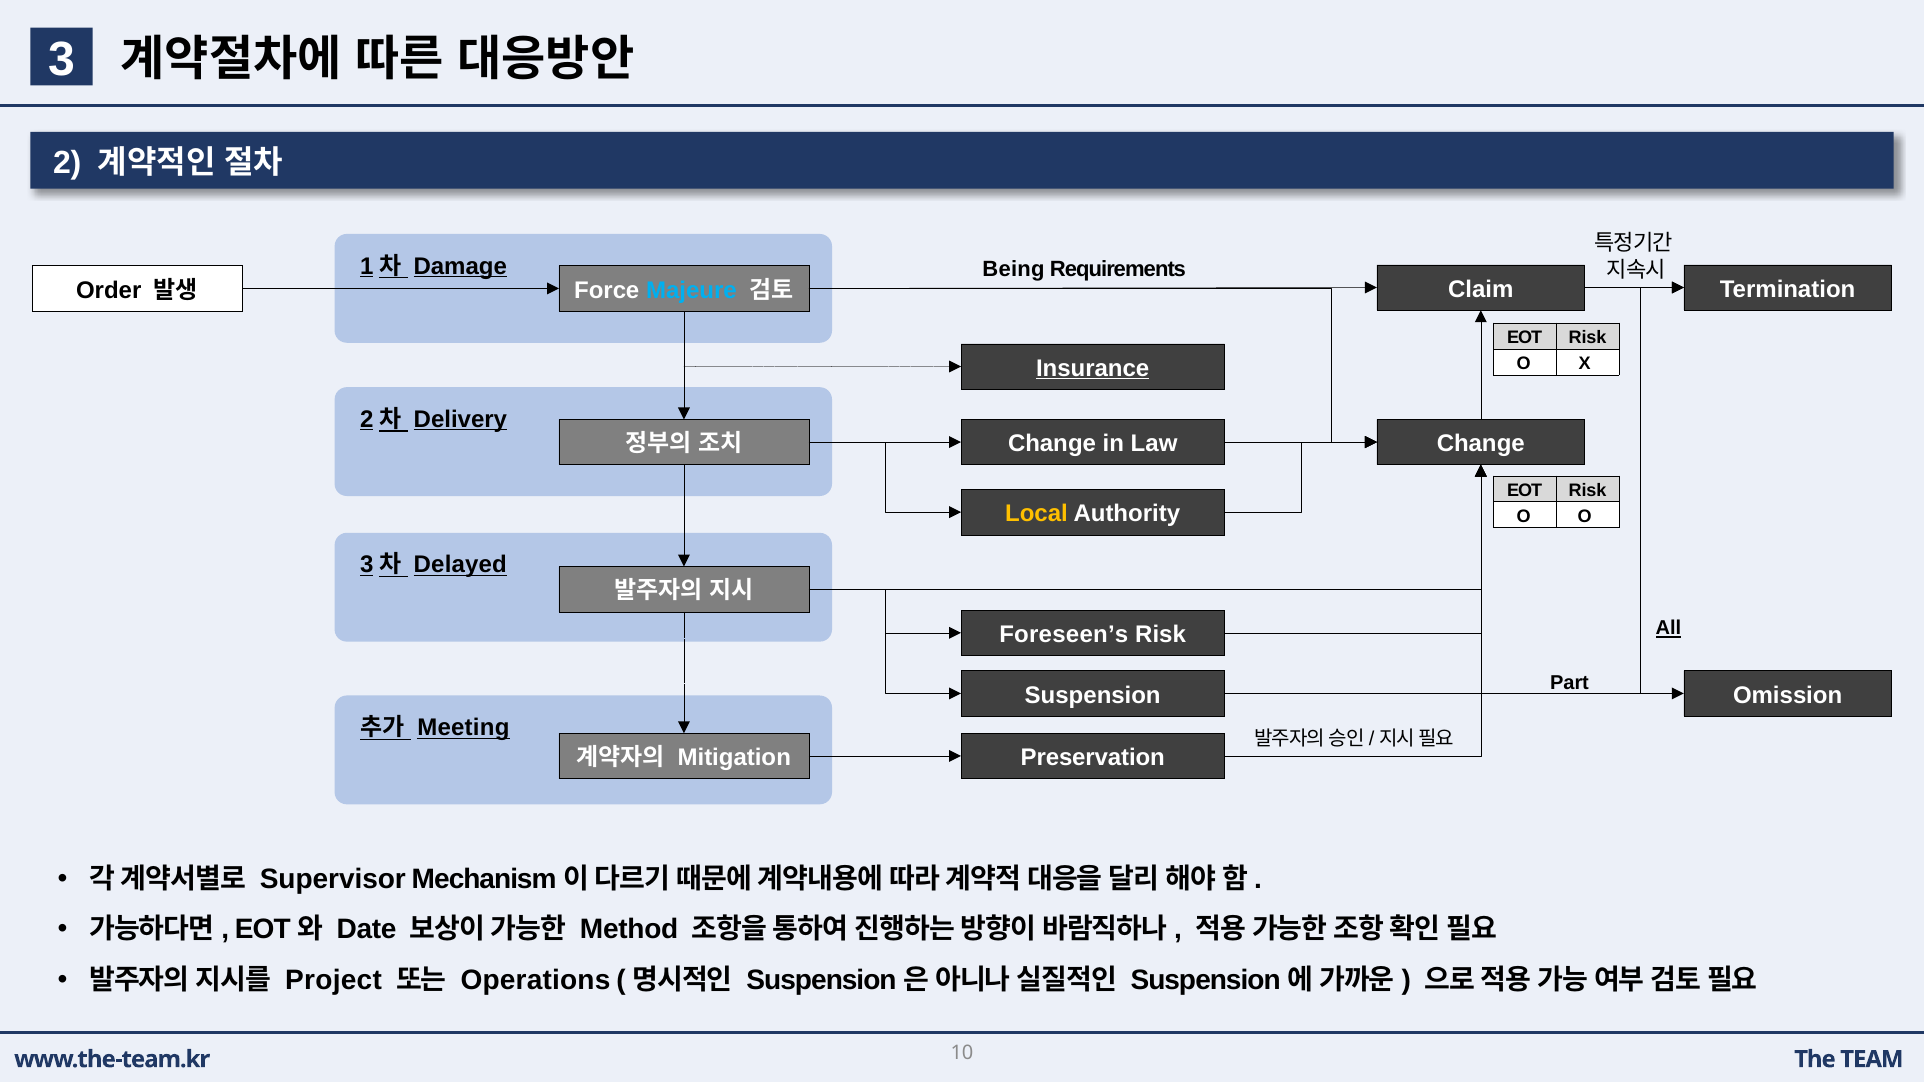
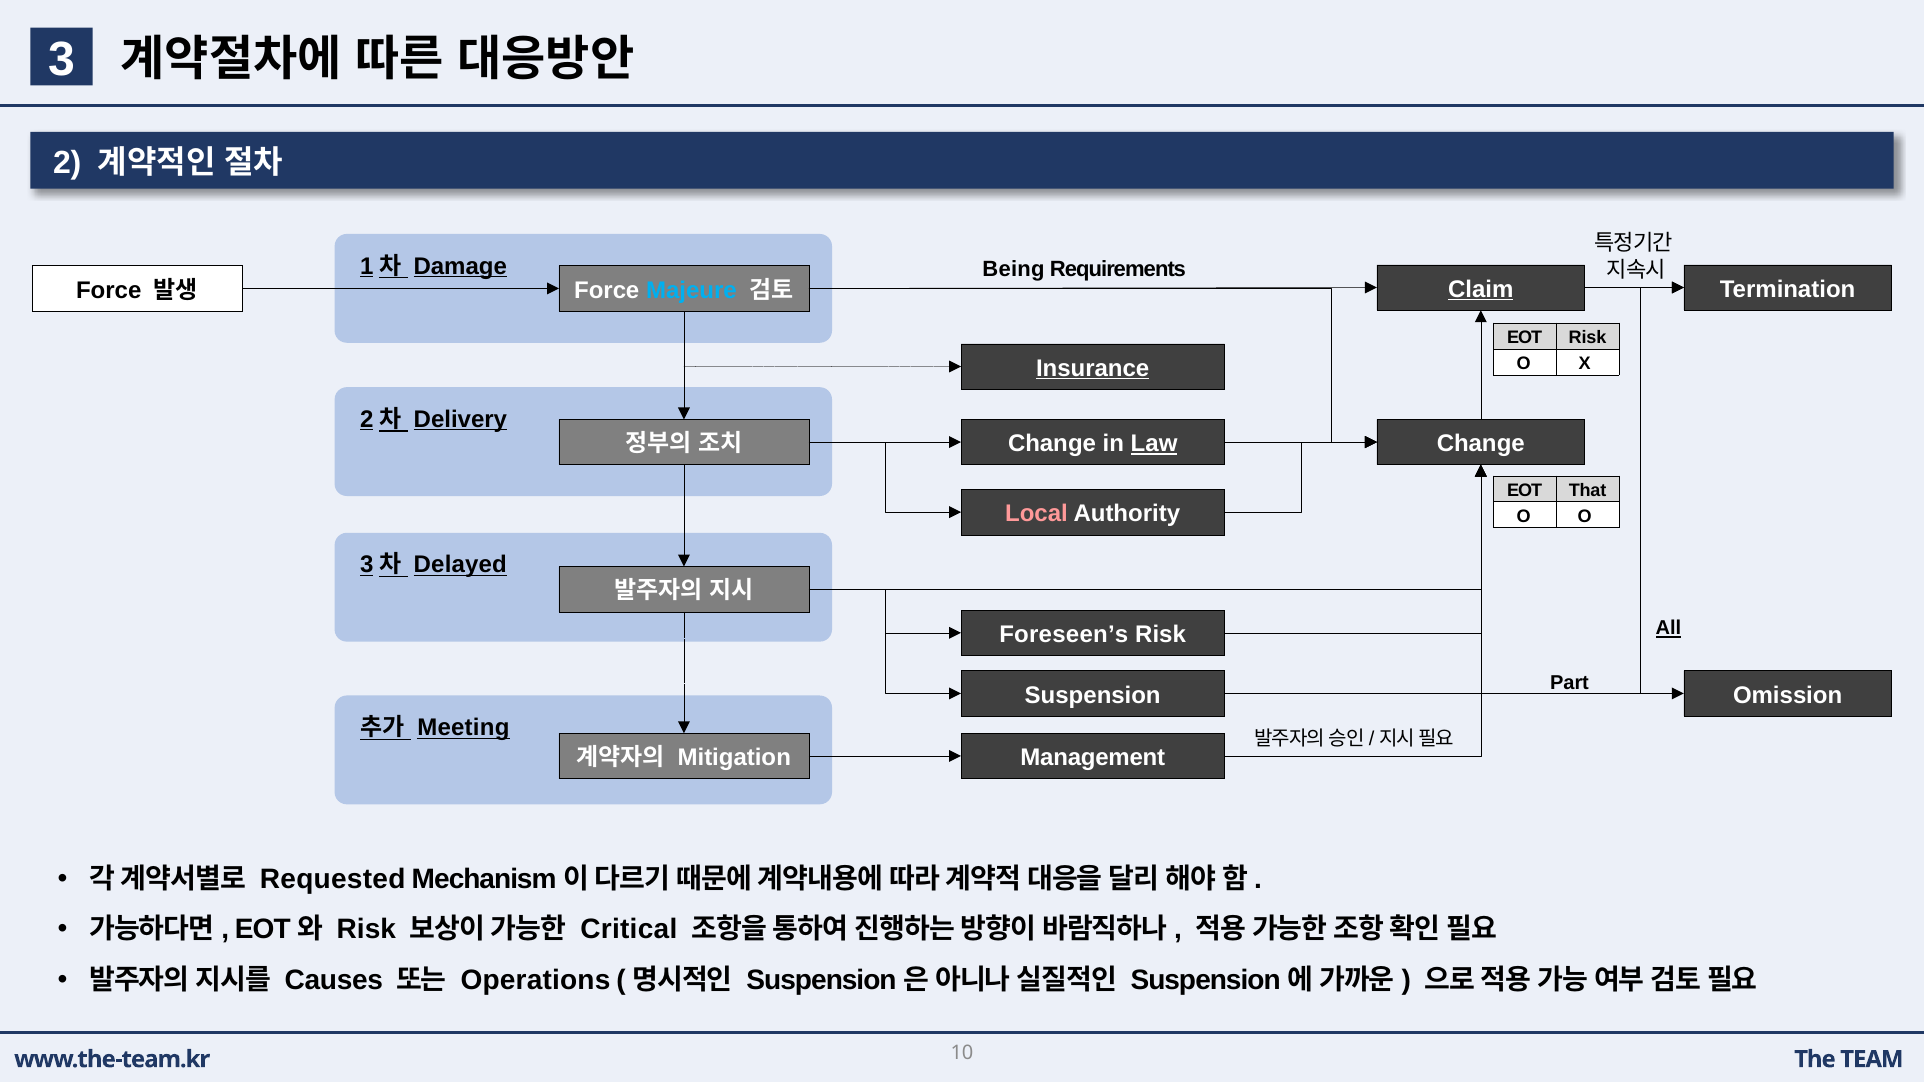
Order: Order -> Force (109, 290)
Claim underline: none -> present (1481, 289)
Law underline: none -> present (1154, 444)
Risk: Risk -> That (1588, 491)
Local colour: yellow -> pink (1036, 514)
Preservation: Preservation -> Management (1093, 758)
Supervisor: Supervisor -> Requested (333, 879)
Date: Date -> Risk (366, 930)
Method: Method -> Critical (629, 930)
Project: Project -> Causes (334, 980)
